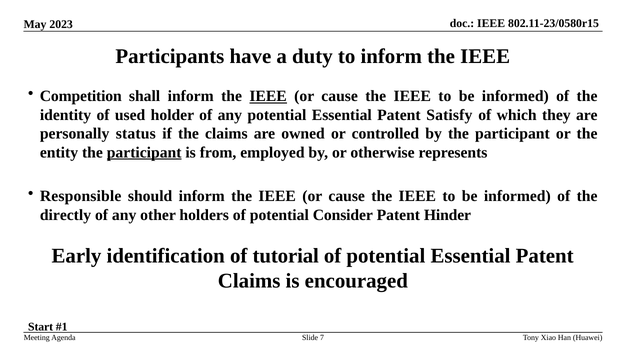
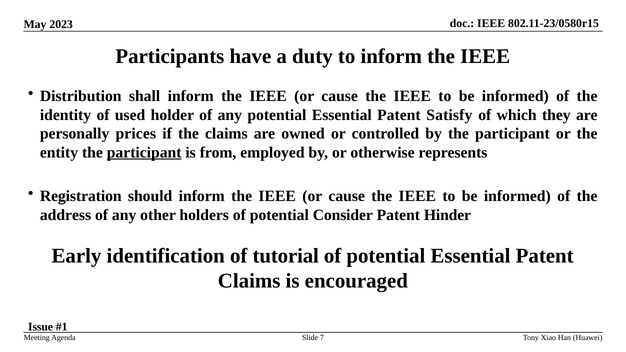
Competition: Competition -> Distribution (81, 96)
IEEE underline: present -> none (268, 96)
status: status -> prices (136, 134)
Responsible: Responsible -> Registration (81, 196)
directly: directly -> address (66, 215)
Start: Start -> Issue (41, 327)
